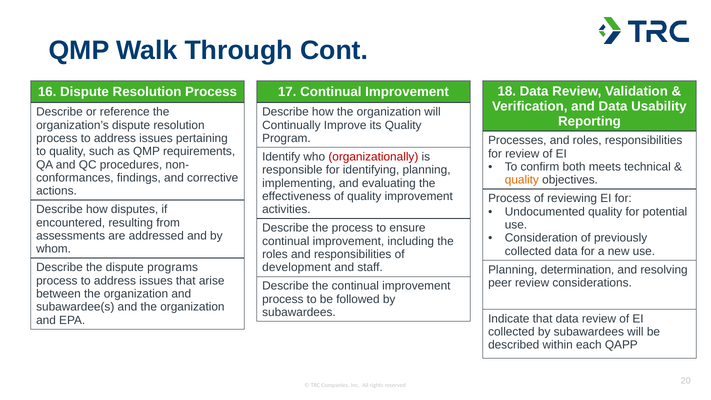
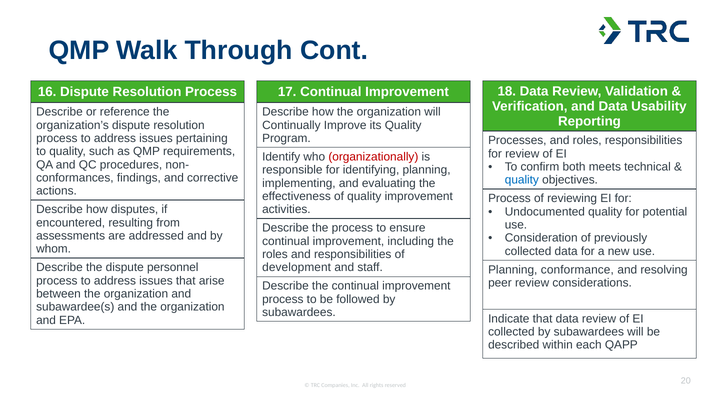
quality colour: orange -> blue (522, 180)
programs: programs -> personnel (173, 267)
determination: determination -> conformance (577, 270)
